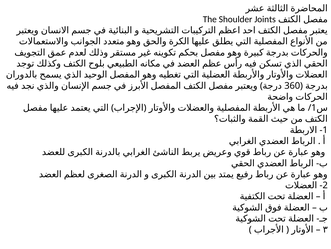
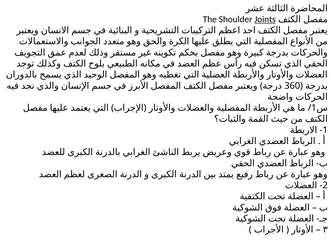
Joints underline: none -> present (265, 19)
